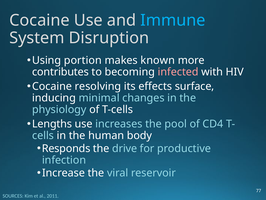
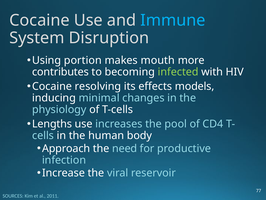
known: known -> mouth (158, 60)
infected colour: pink -> light green (178, 72)
surface: surface -> models (195, 86)
Responds: Responds -> Approach (66, 148)
drive: drive -> need (125, 148)
